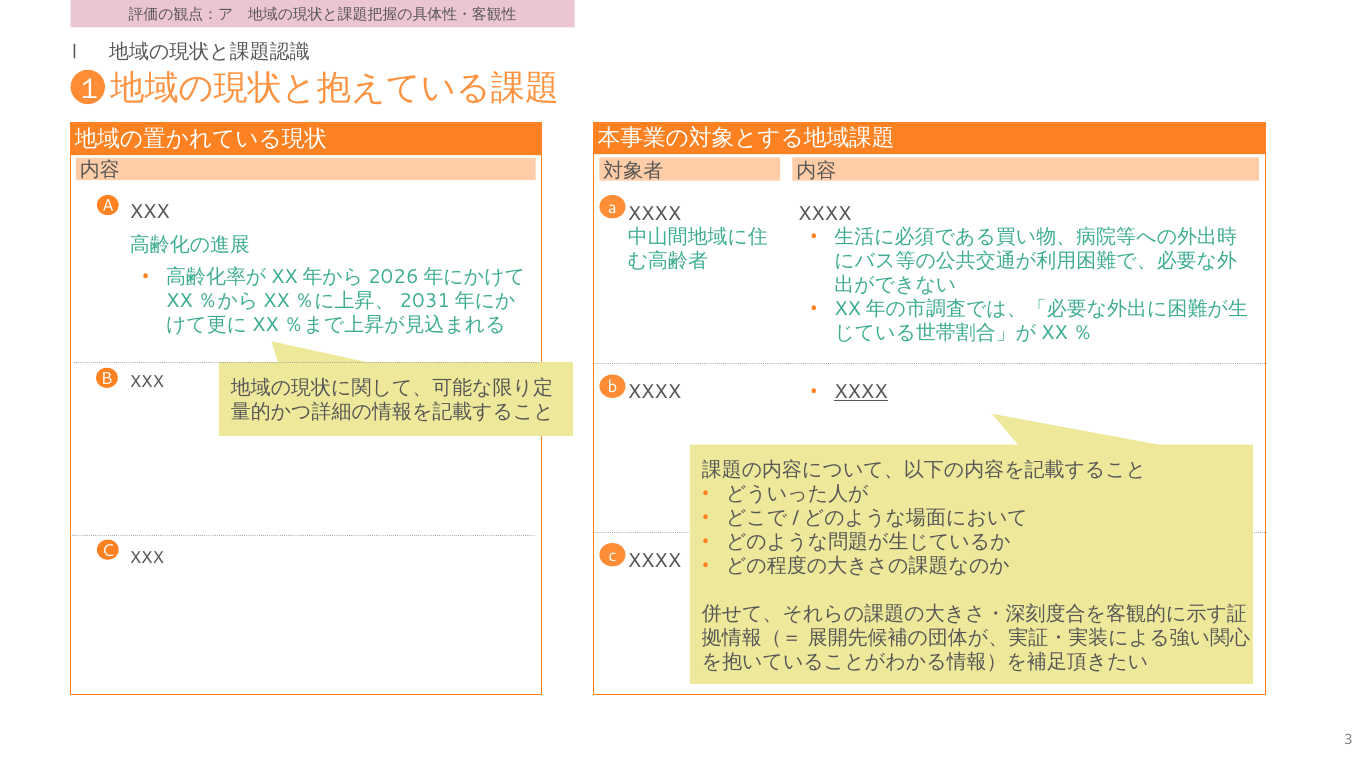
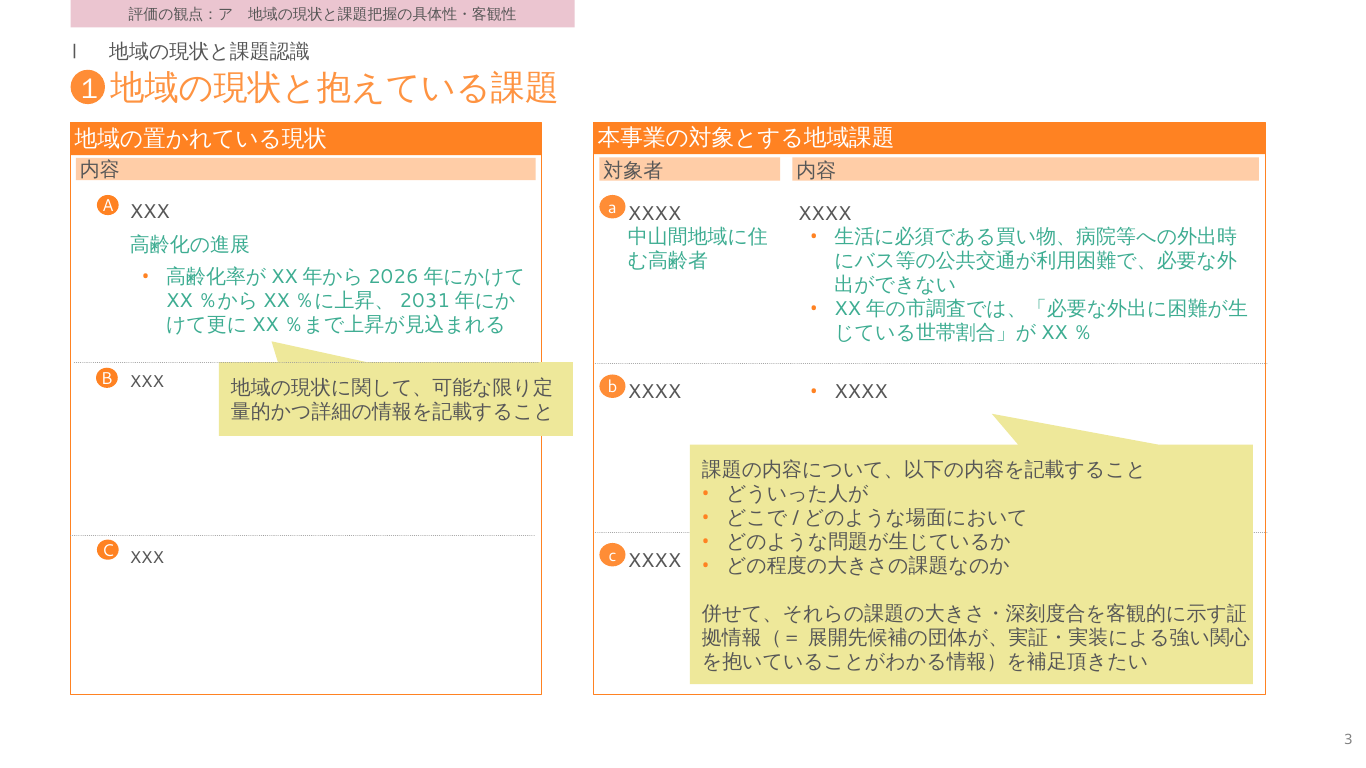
XXXX underline: present -> none (861, 392)
